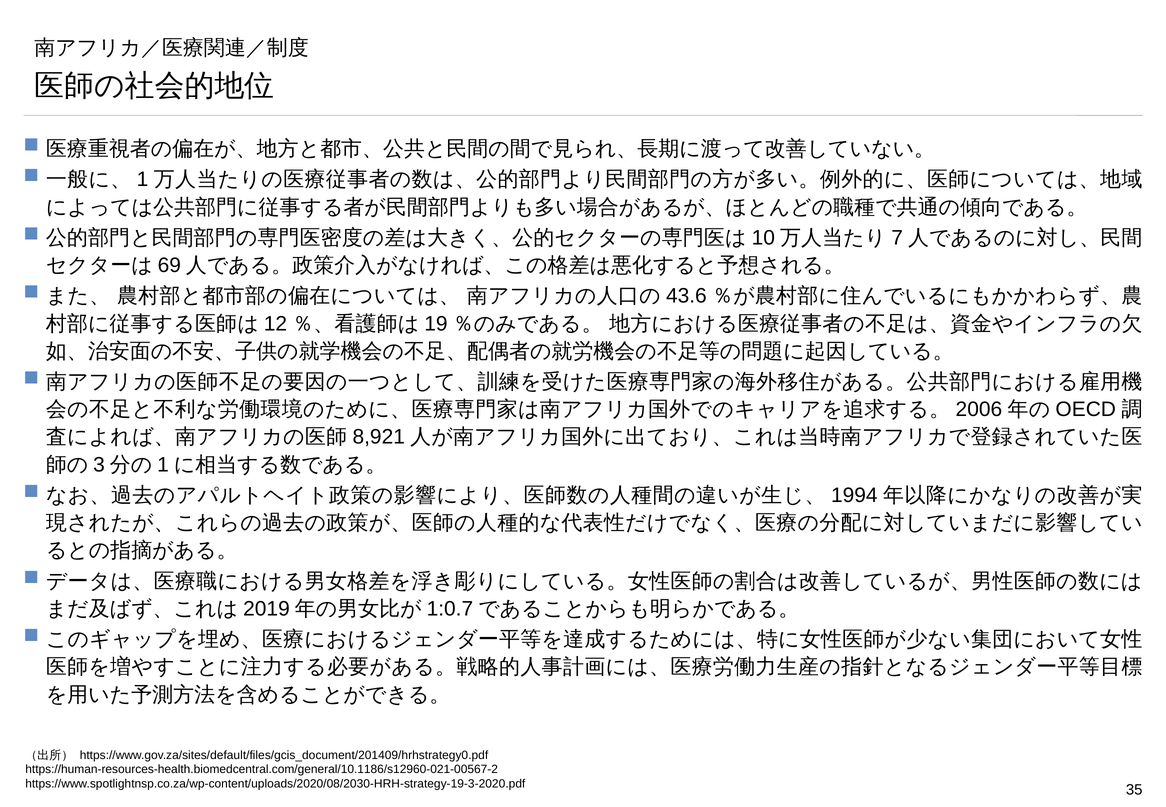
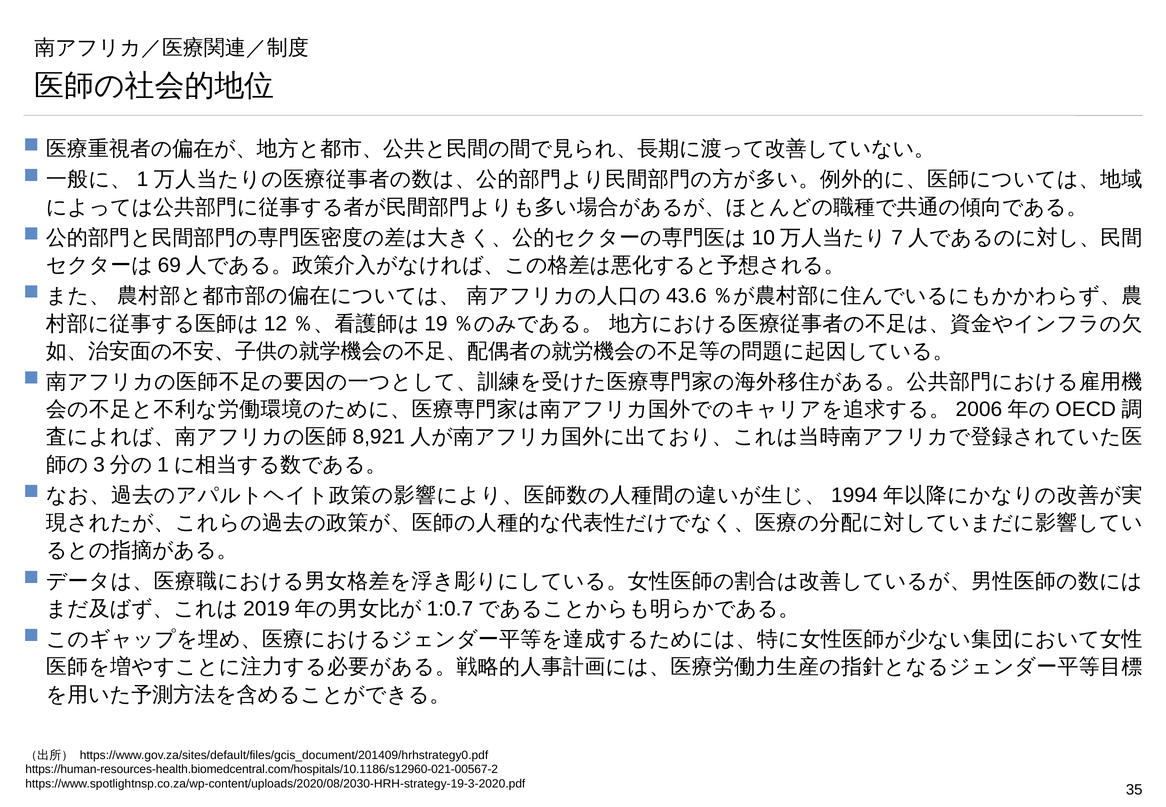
https://human-resources-health.biomedcentral.com/general/10.1186/s12960-021-00567-2: https://human-resources-health.biomedcentral.com/general/10.1186/s12960-021-00567-2 -> https://human-resources-health.biomedcentral.com/hospitals/10.1186/s12960-021-00567-2 (262, 770)
